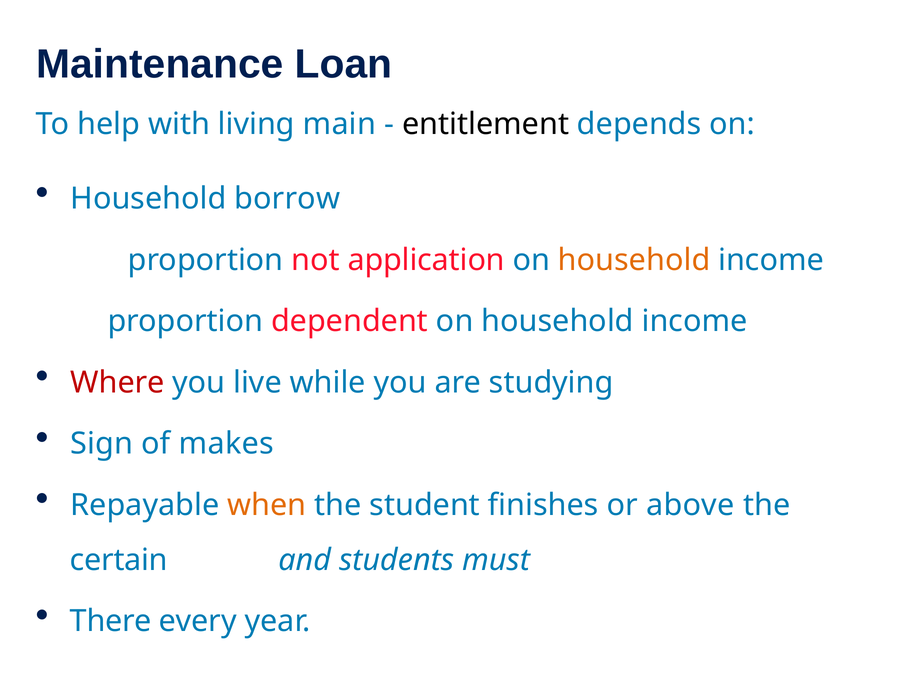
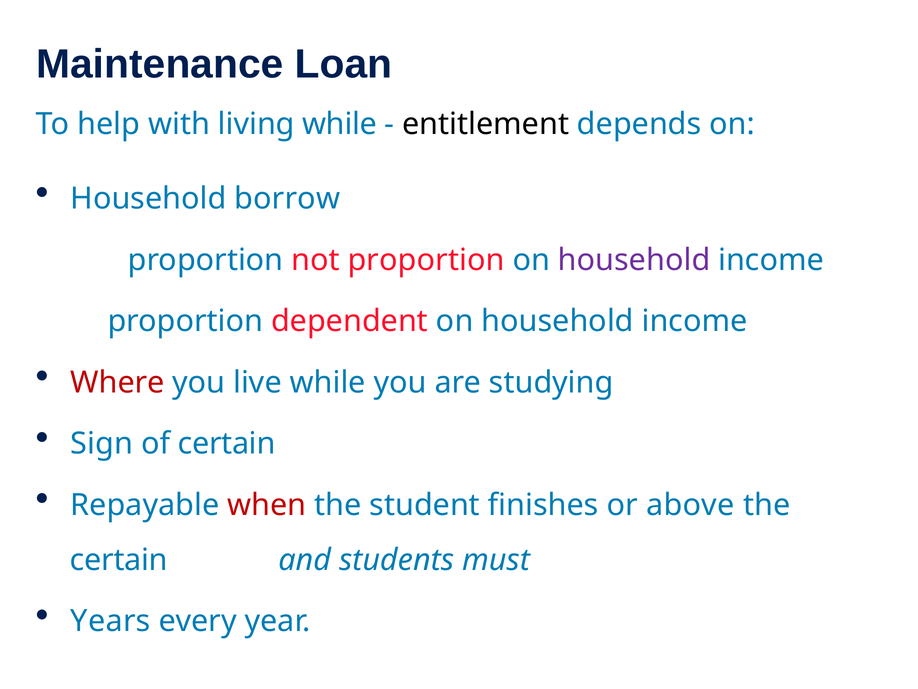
living main: main -> while (340, 124)
not application: application -> proportion (426, 260)
household colour: orange -> purple (634, 260)
of makes: makes -> certain (227, 443)
when colour: orange -> red (267, 505)
There: There -> Years (111, 621)
